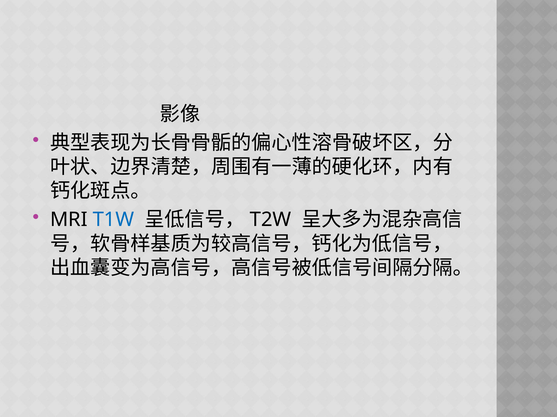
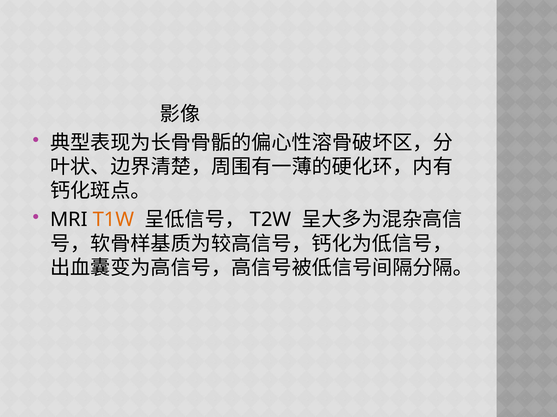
T1W colour: blue -> orange (113, 220)
